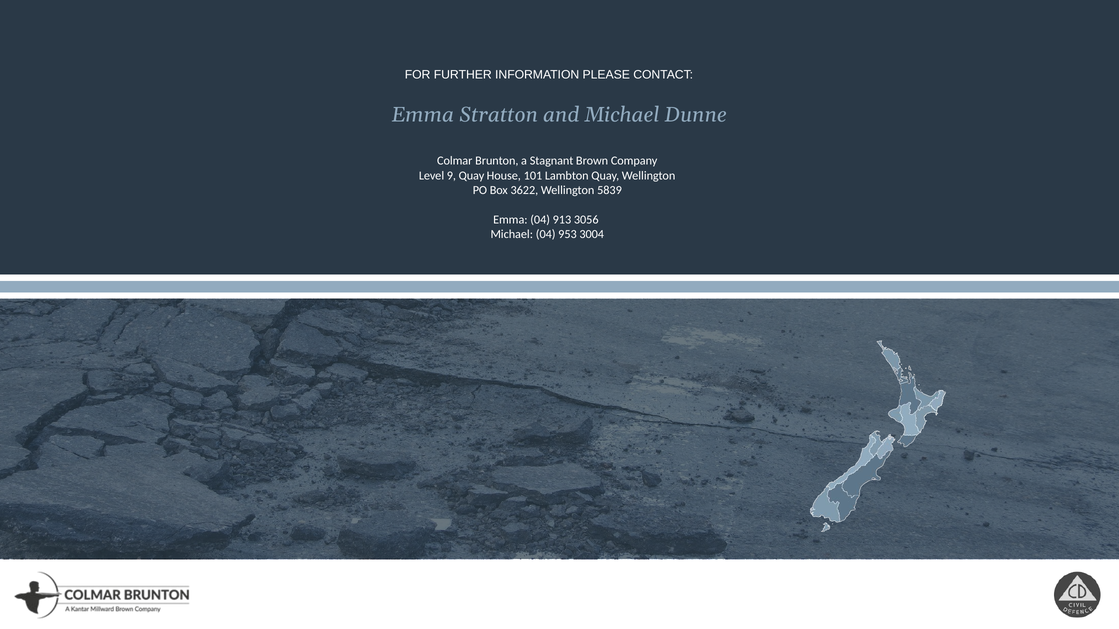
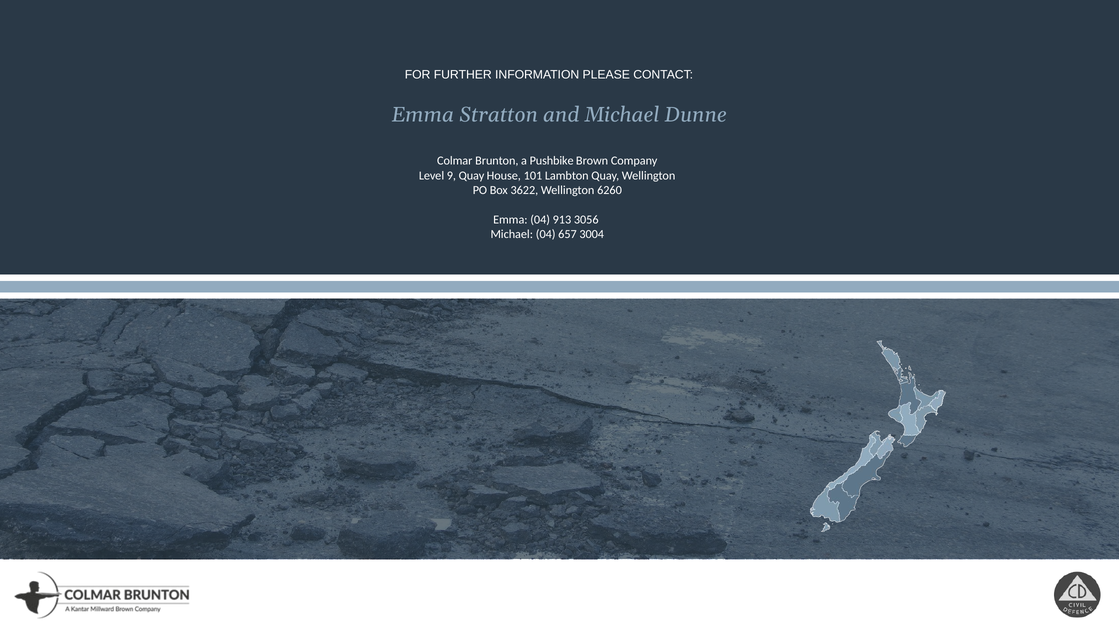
Stagnant: Stagnant -> Pushbike (552, 161)
5839: 5839 -> 6260 (609, 190)
953: 953 -> 657 (567, 234)
